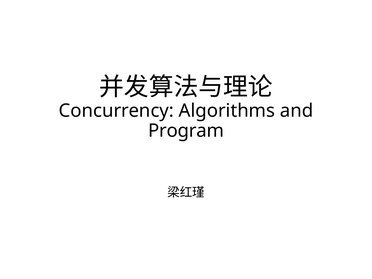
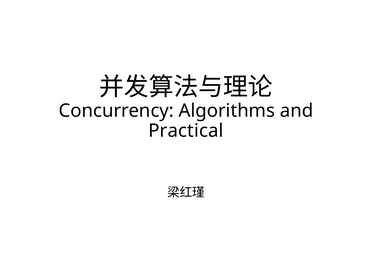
Program: Program -> Practical (186, 131)
